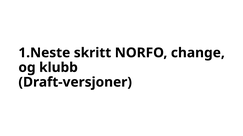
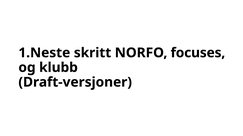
change: change -> focuses (198, 53)
